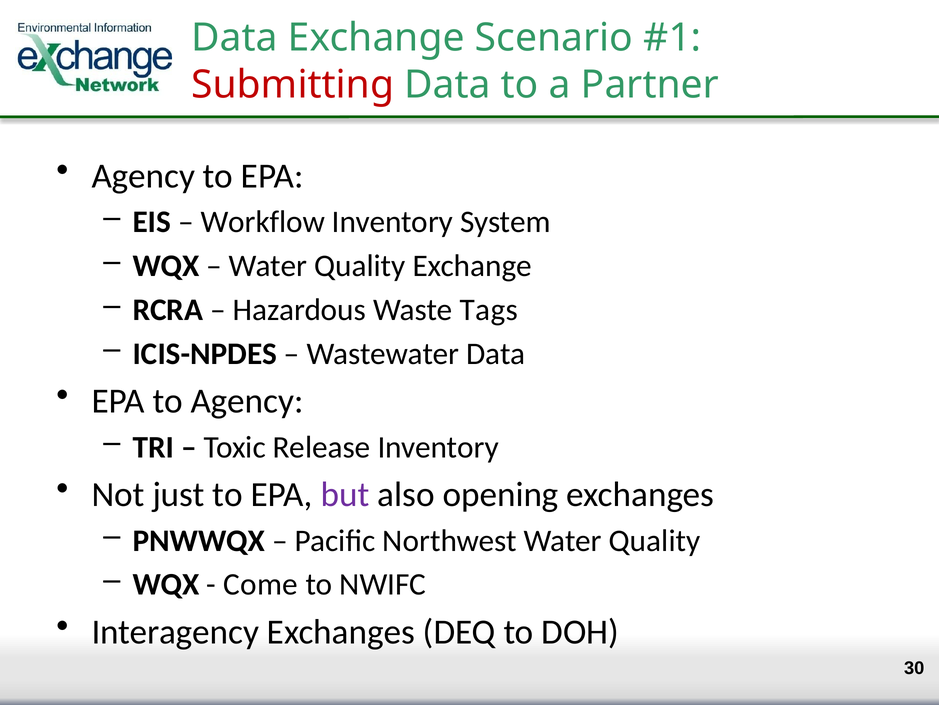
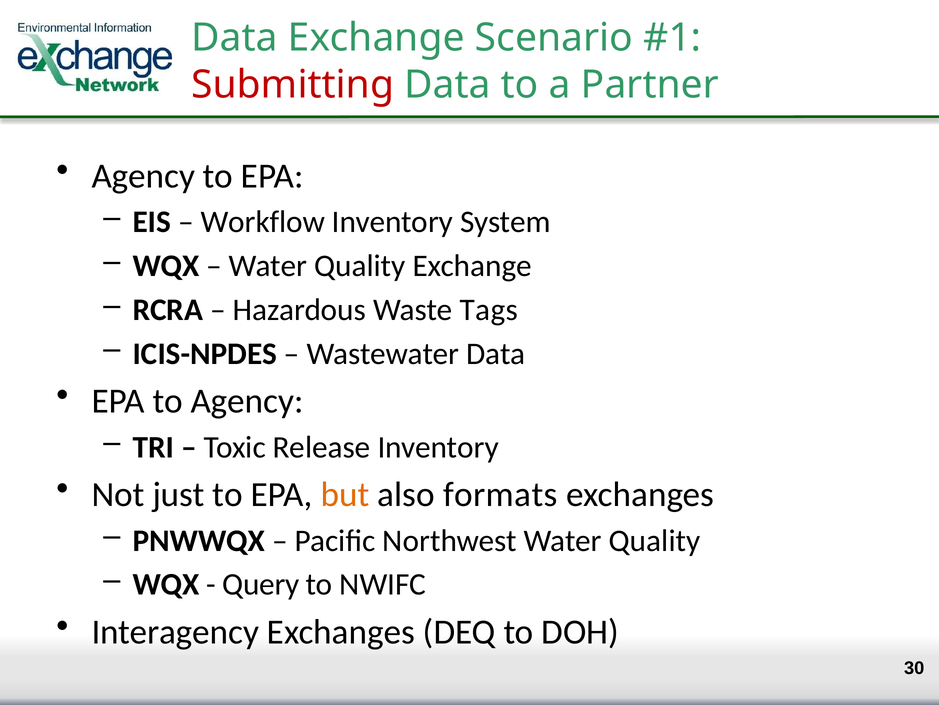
but colour: purple -> orange (345, 494)
opening: opening -> formats (500, 494)
Come: Come -> Query (261, 584)
